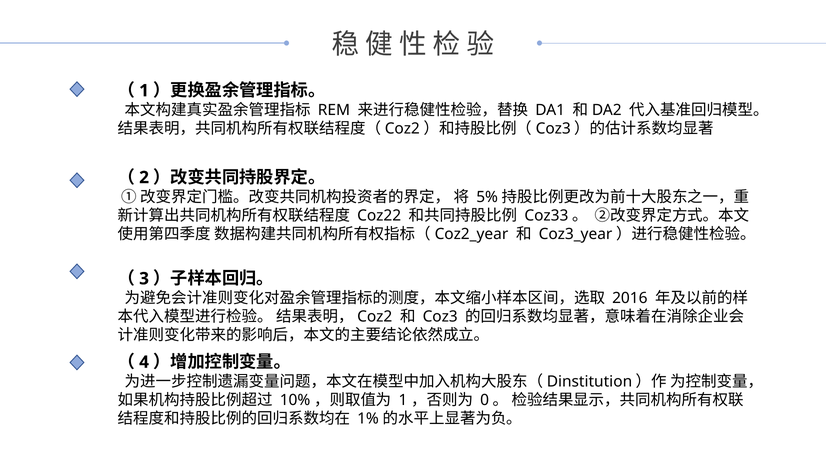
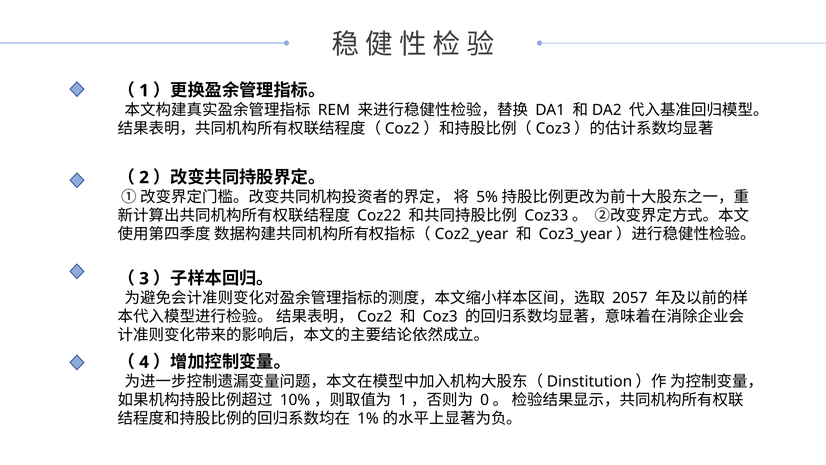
2016: 2016 -> 2057 (630, 298)
